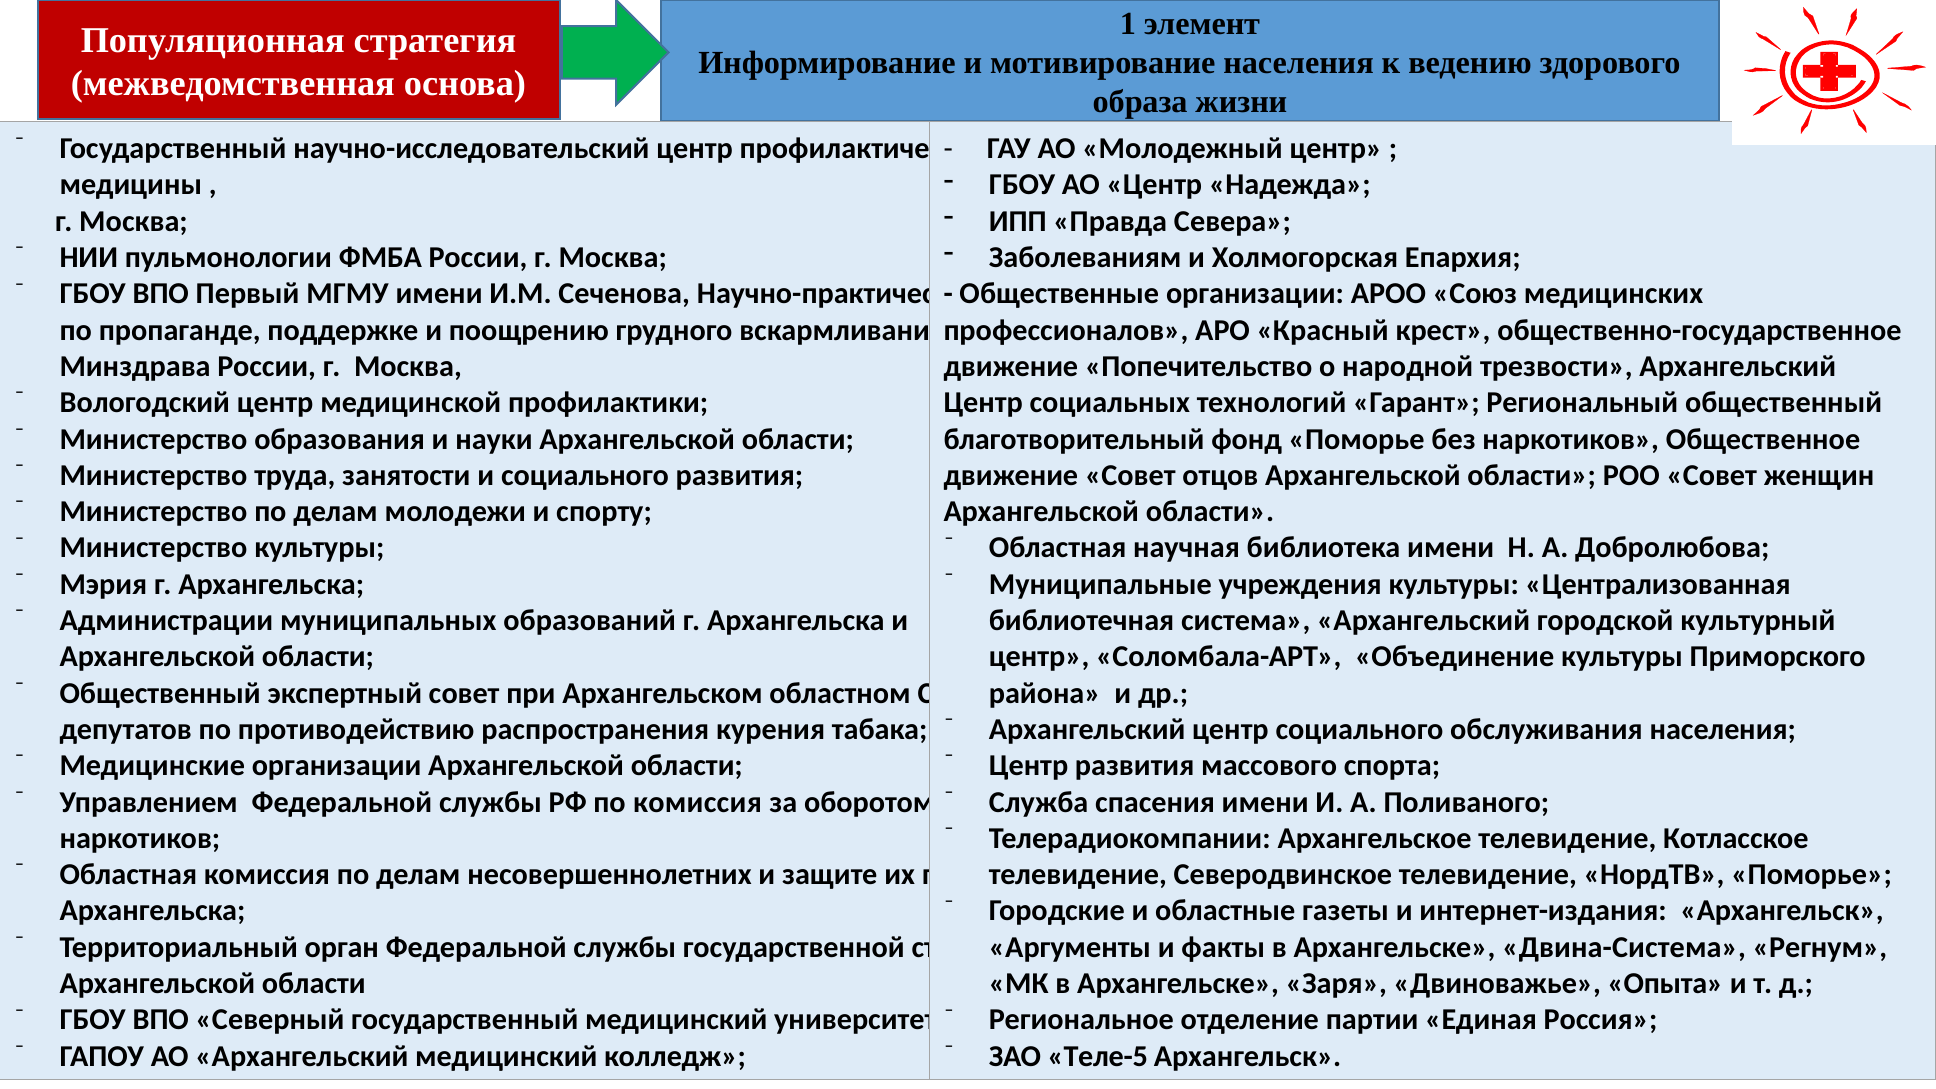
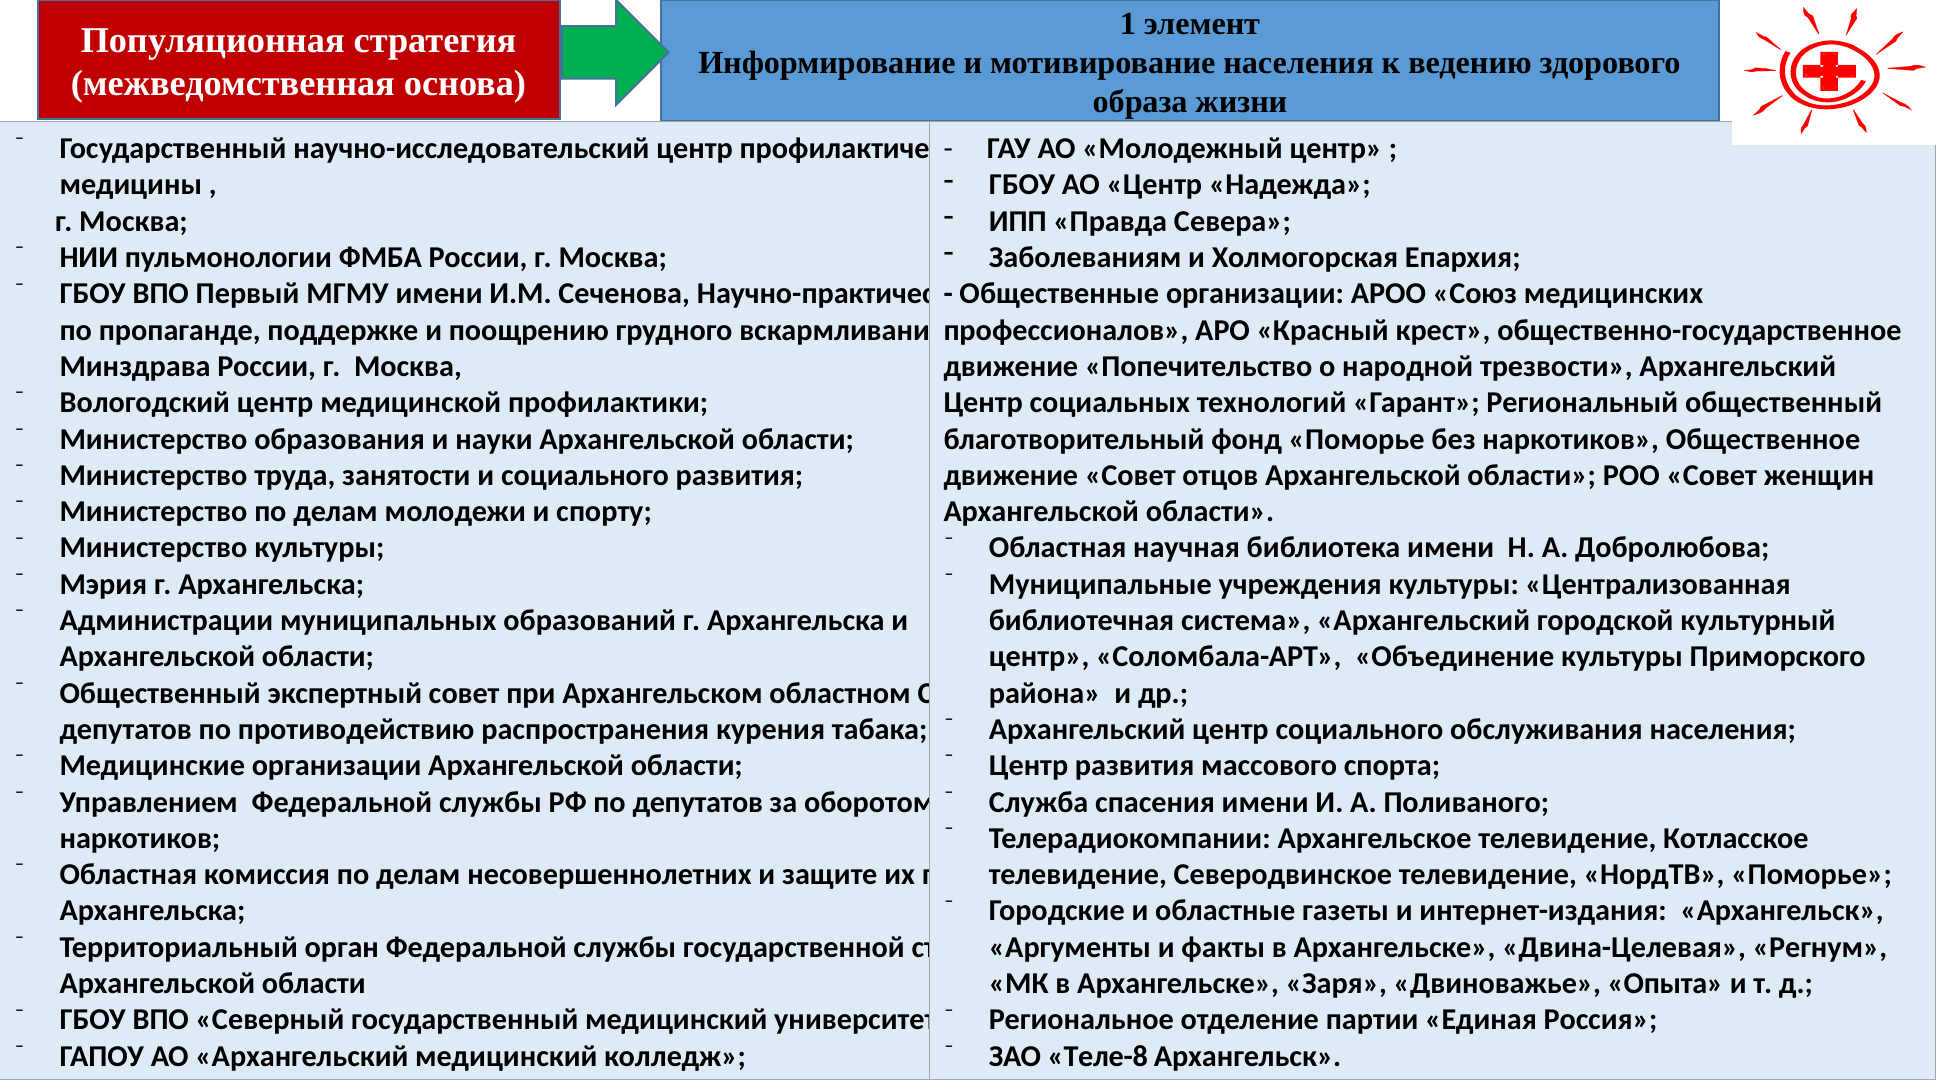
по комиссия: комиссия -> депутатов (698, 802)
Двина-Система: Двина-Система -> Двина-Целевая (1624, 947)
Теле-5: Теле-5 -> Теле-8 (1098, 1056)
